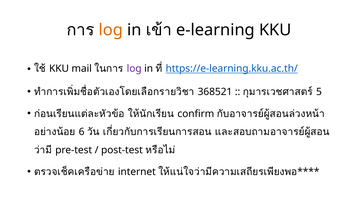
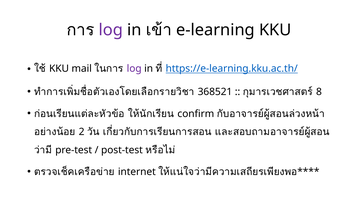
log colour: orange -> purple (111, 30)
5: 5 -> 8 (319, 92)
6: 6 -> 2 (82, 132)
